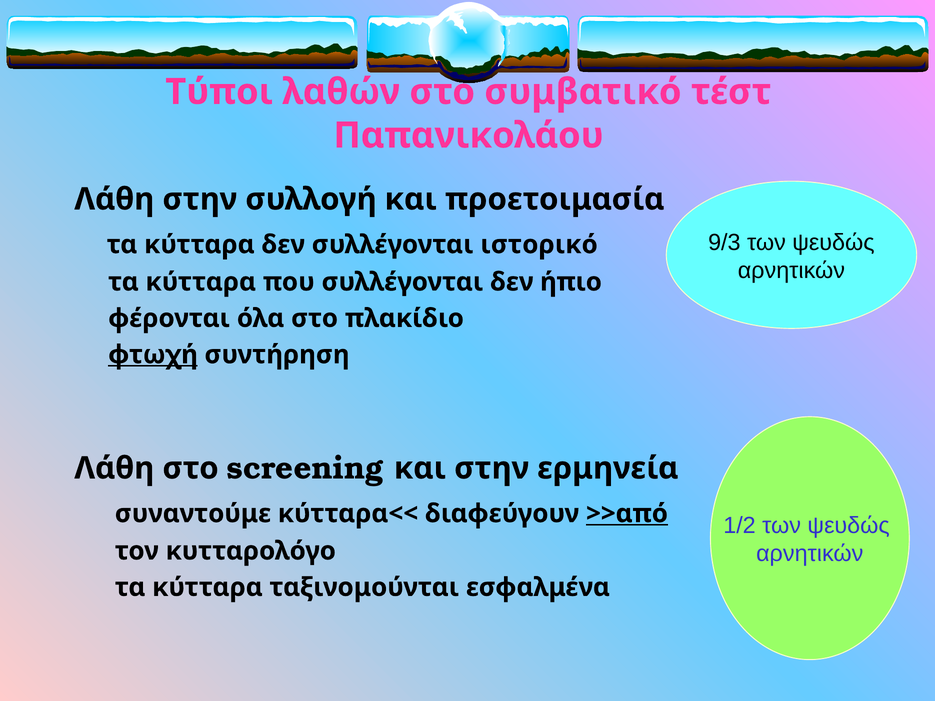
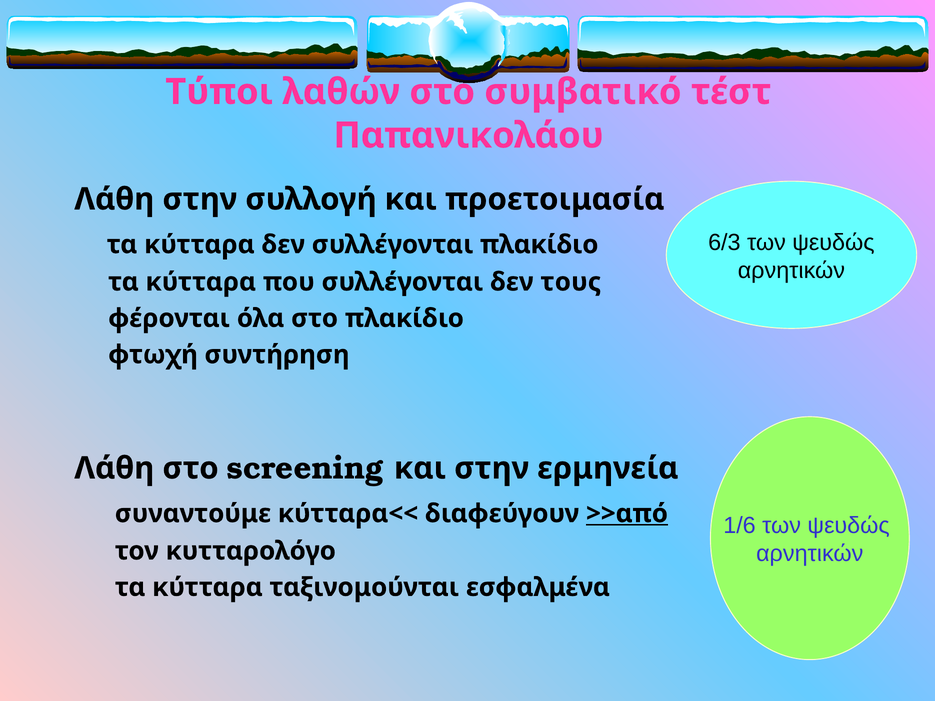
9/3: 9/3 -> 6/3 (724, 242)
συλλέγονται ιστορικό: ιστορικό -> πλακίδιο (539, 245)
ήπιο: ήπιο -> τους (571, 282)
φτωχή underline: present -> none (153, 355)
1/2: 1/2 -> 1/6 (739, 526)
